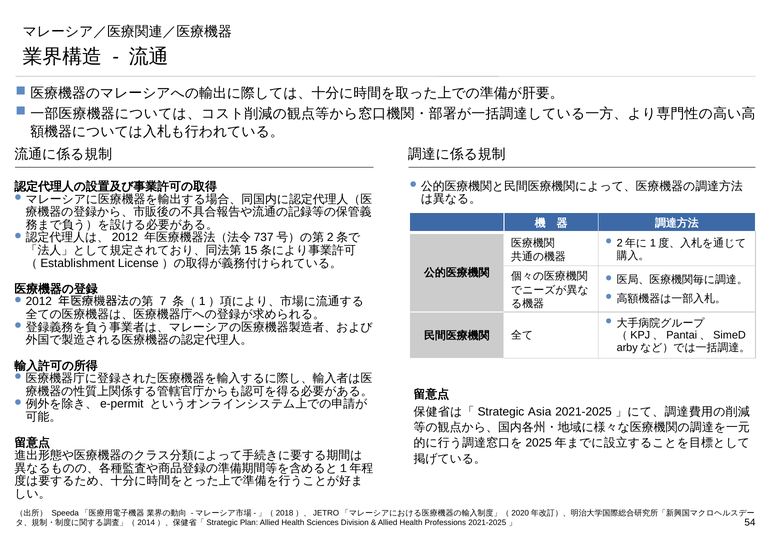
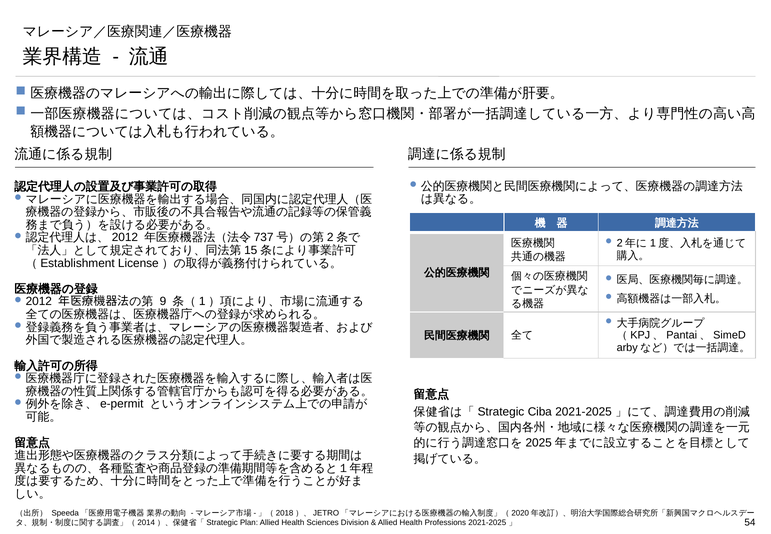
7: 7 -> 9 (163, 301)
Asia: Asia -> Ciba (540, 412)
